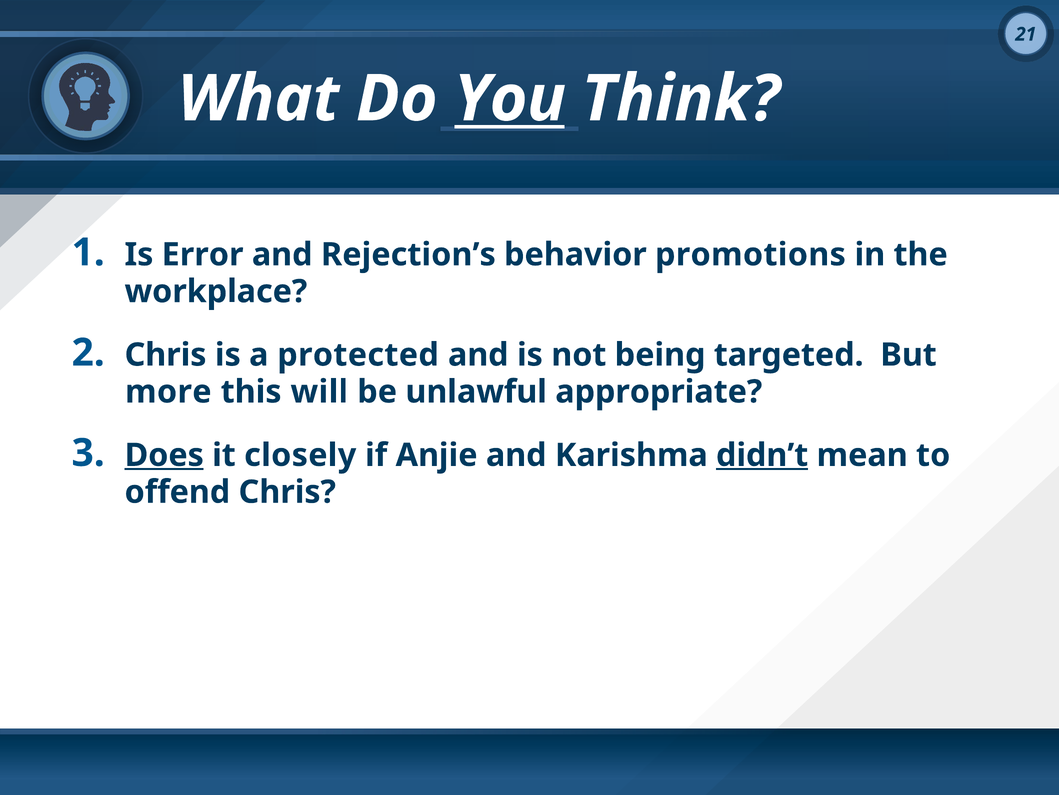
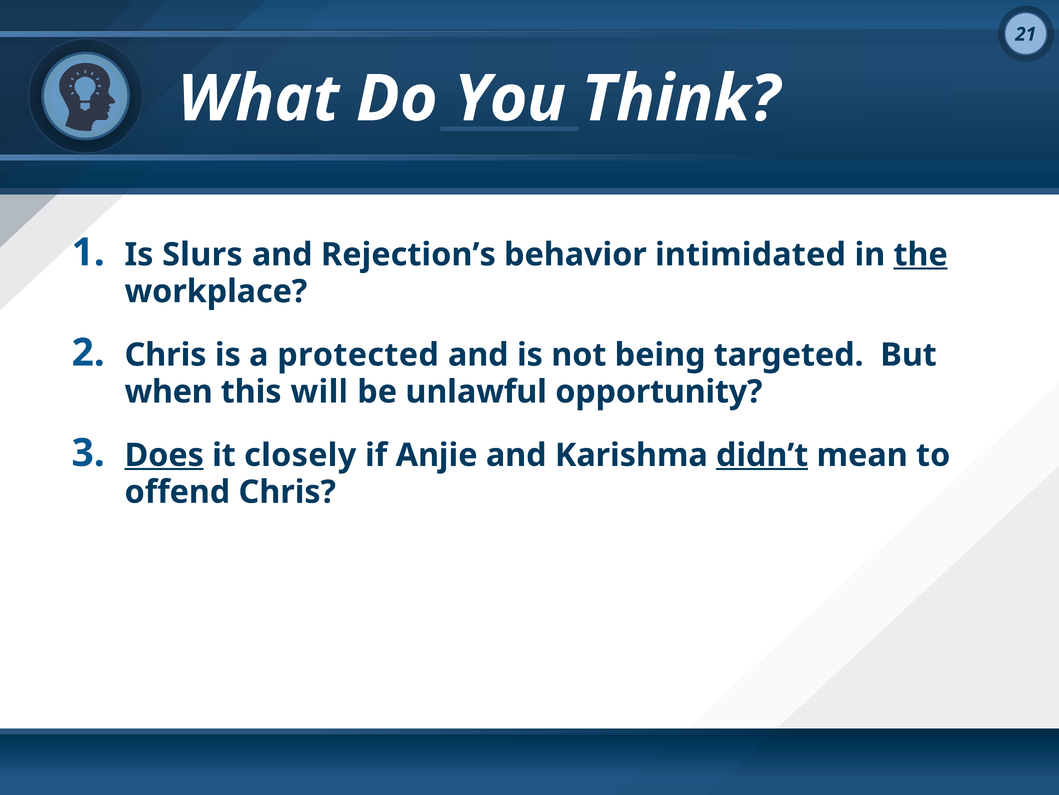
You underline: present -> none (510, 99)
Error: Error -> Slurs (202, 254)
promotions: promotions -> intimidated (750, 254)
the underline: none -> present (921, 254)
more: more -> when (169, 391)
appropriate: appropriate -> opportunity (659, 391)
